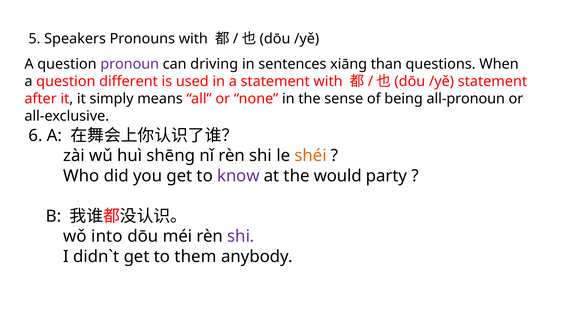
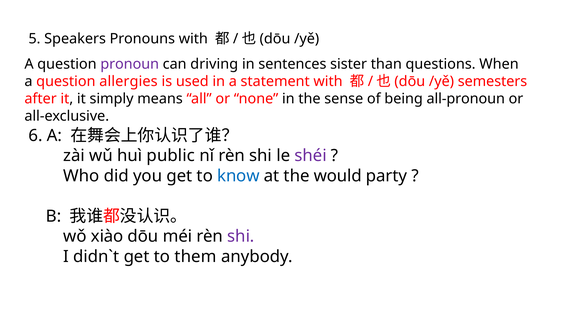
xiāng: xiāng -> sister (349, 64)
different: different -> allergies (128, 81)
/yě statement: statement -> semesters (492, 81)
shēng: shēng -> public (171, 156)
shéi colour: orange -> purple (311, 156)
know colour: purple -> blue (238, 176)
into: into -> xiào (107, 236)
